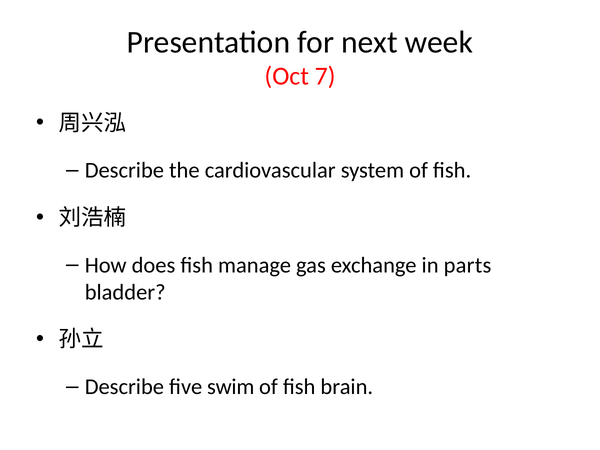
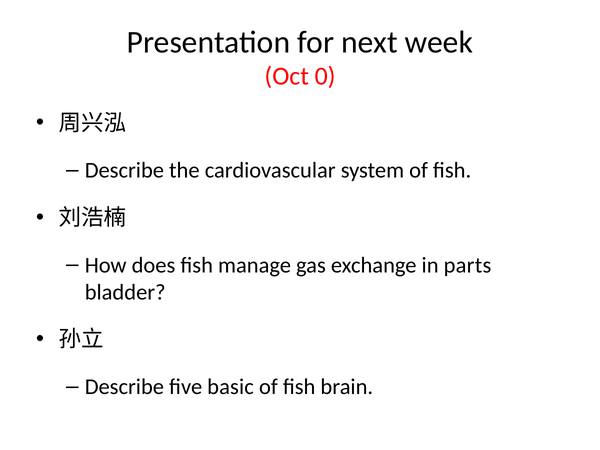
7: 7 -> 0 (325, 76)
swim: swim -> basic (231, 387)
